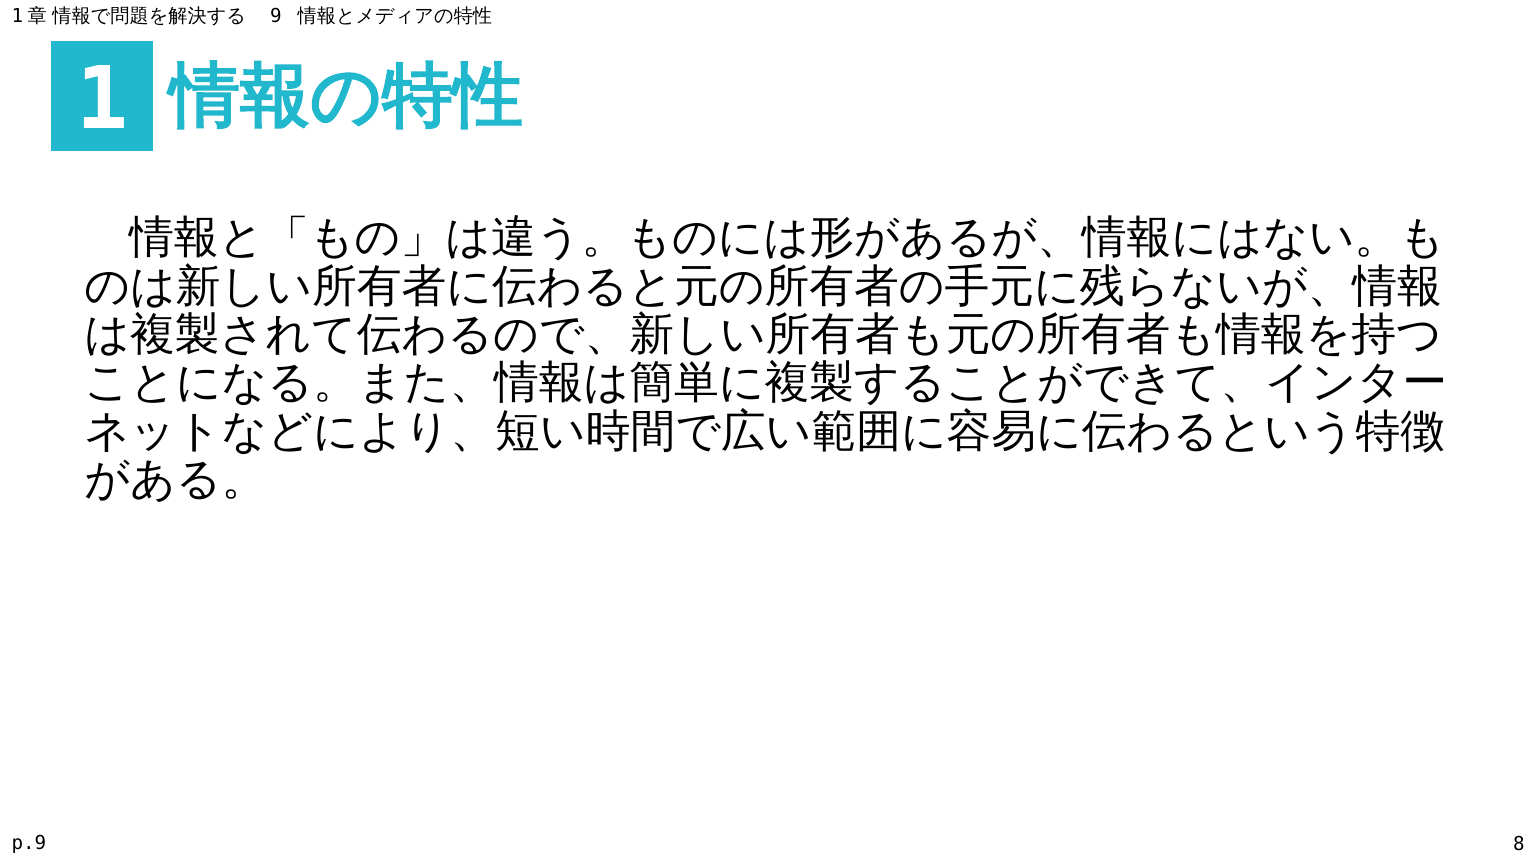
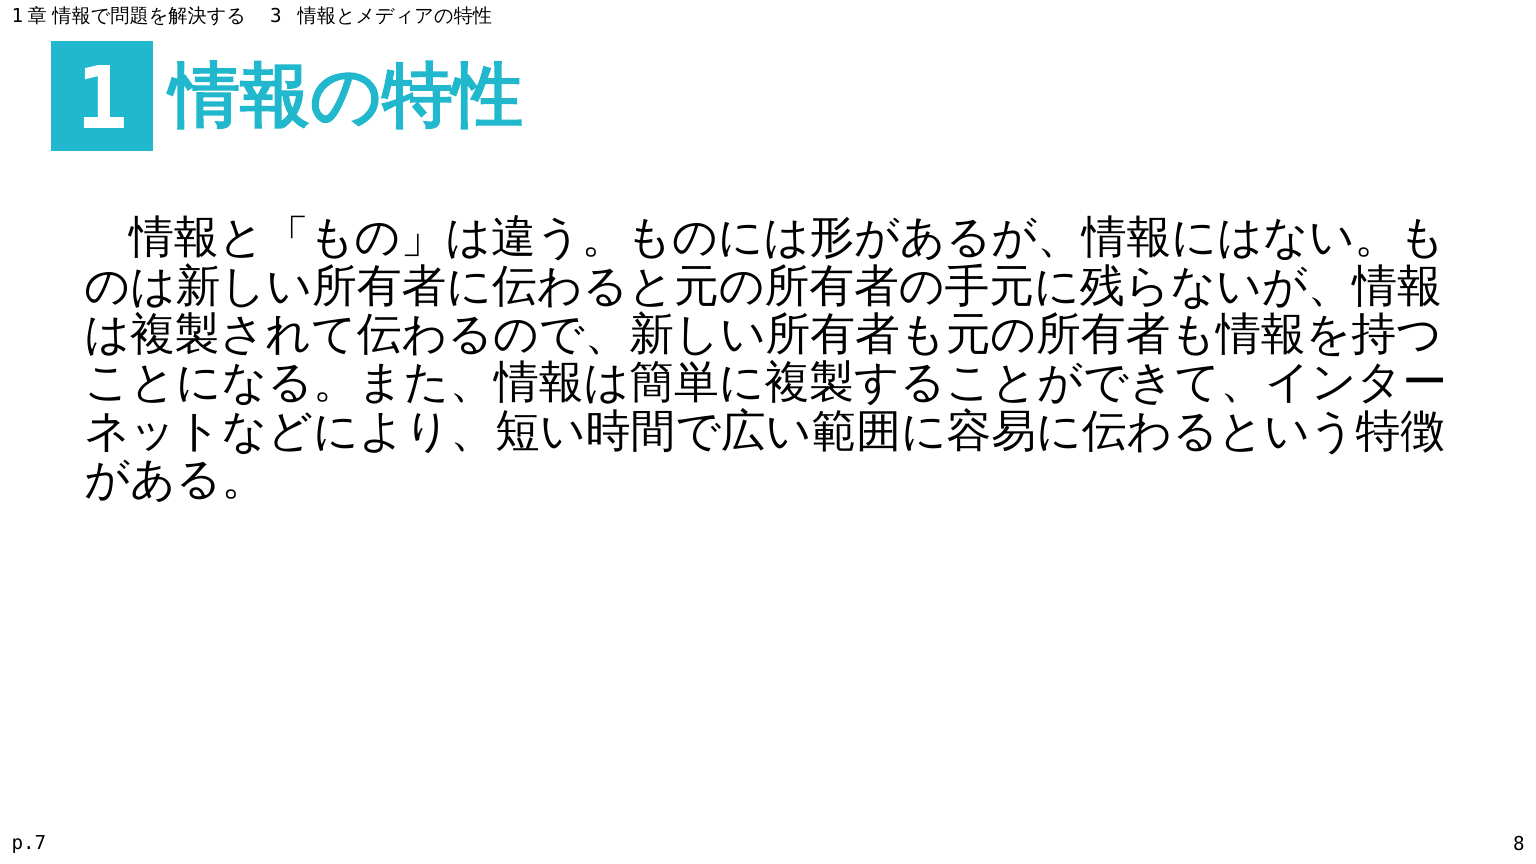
9: 9 -> 3 (276, 16)
p.9: p.9 -> p.7 (29, 843)
